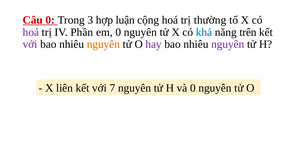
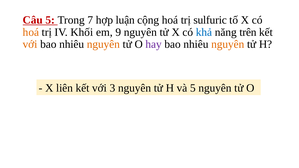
Câu 0: 0 -> 5 (50, 20)
3: 3 -> 7 (90, 20)
thường: thường -> sulfuric (210, 20)
hoá colour: purple -> orange (31, 32)
Phần: Phần -> Khối (82, 32)
em 0: 0 -> 9 (118, 32)
với colour: purple -> orange (30, 44)
nguyên colour: purple -> orange (228, 44)
7: 7 -> 3 (112, 88)
và 0: 0 -> 5 (193, 88)
